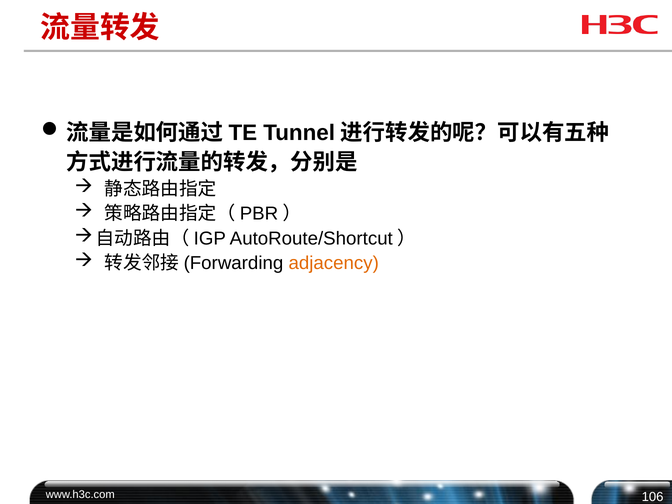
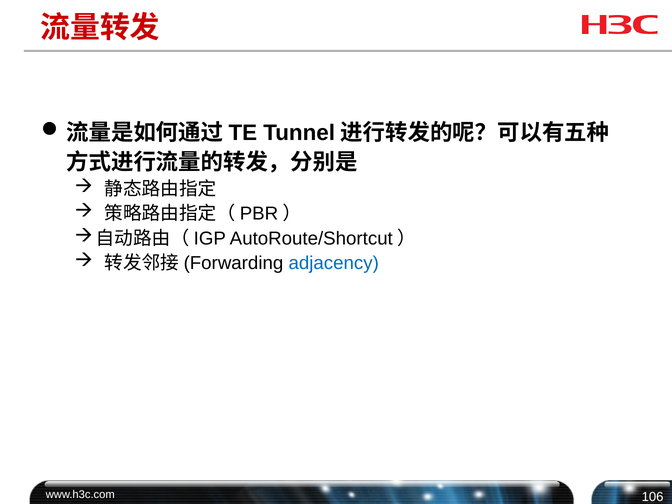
adjacency colour: orange -> blue (334, 263)
